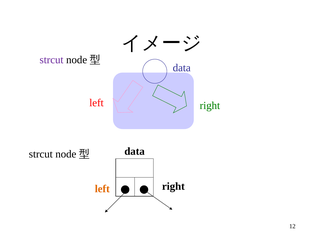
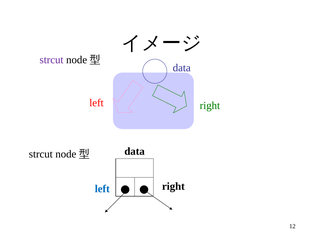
left colour: orange -> blue (102, 189)
